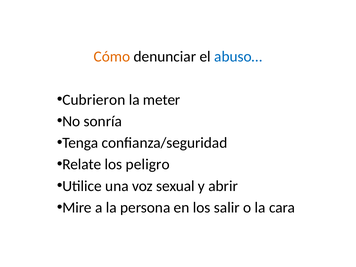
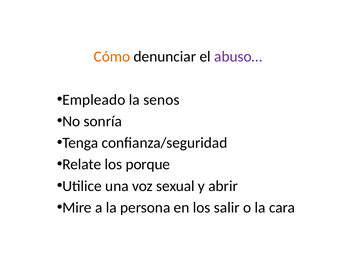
abuso… colour: blue -> purple (238, 57)
Cubrieron: Cubrieron -> Empleado (94, 100)
meter: meter -> senos (161, 100)
peligro: peligro -> porque (148, 164)
